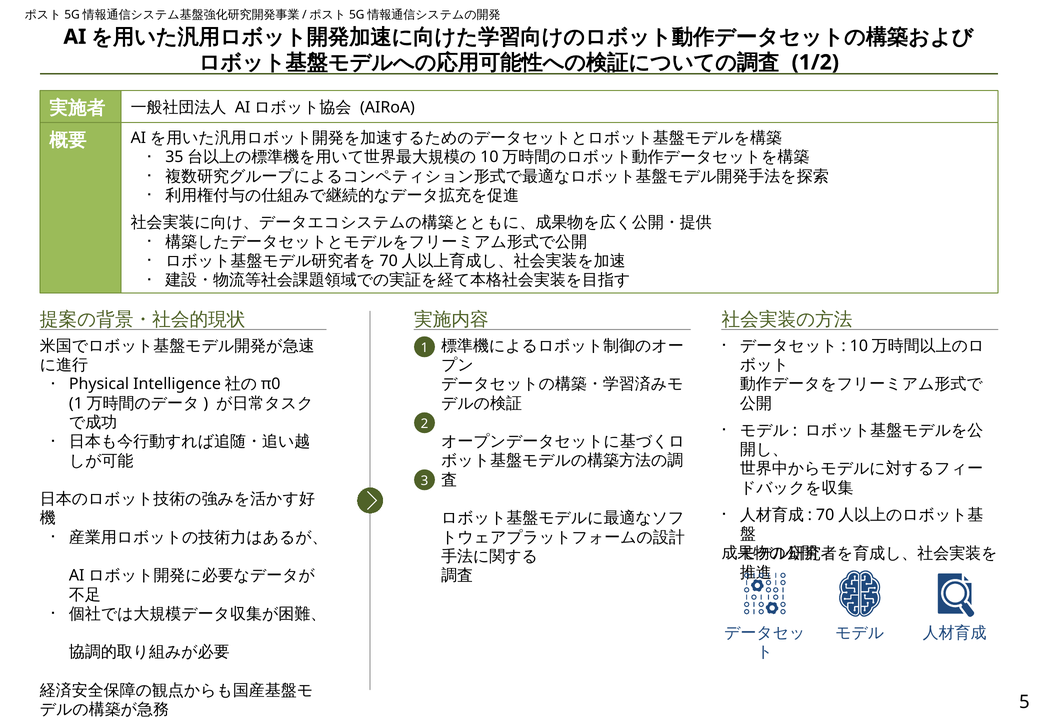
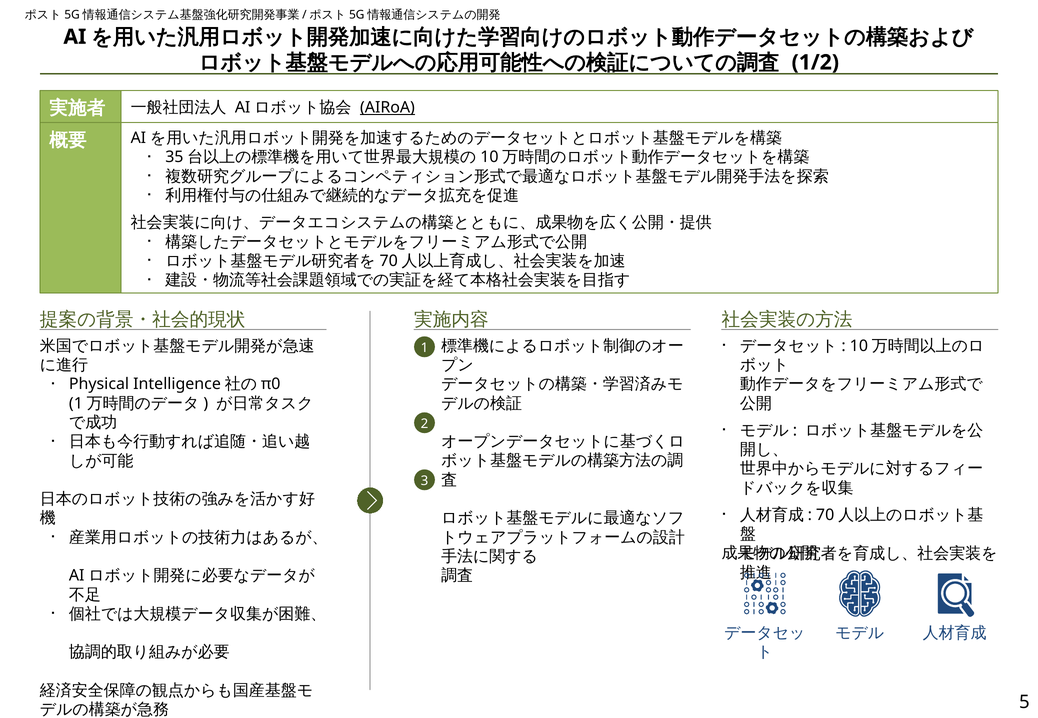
AIRoA underline: none -> present (387, 108)
